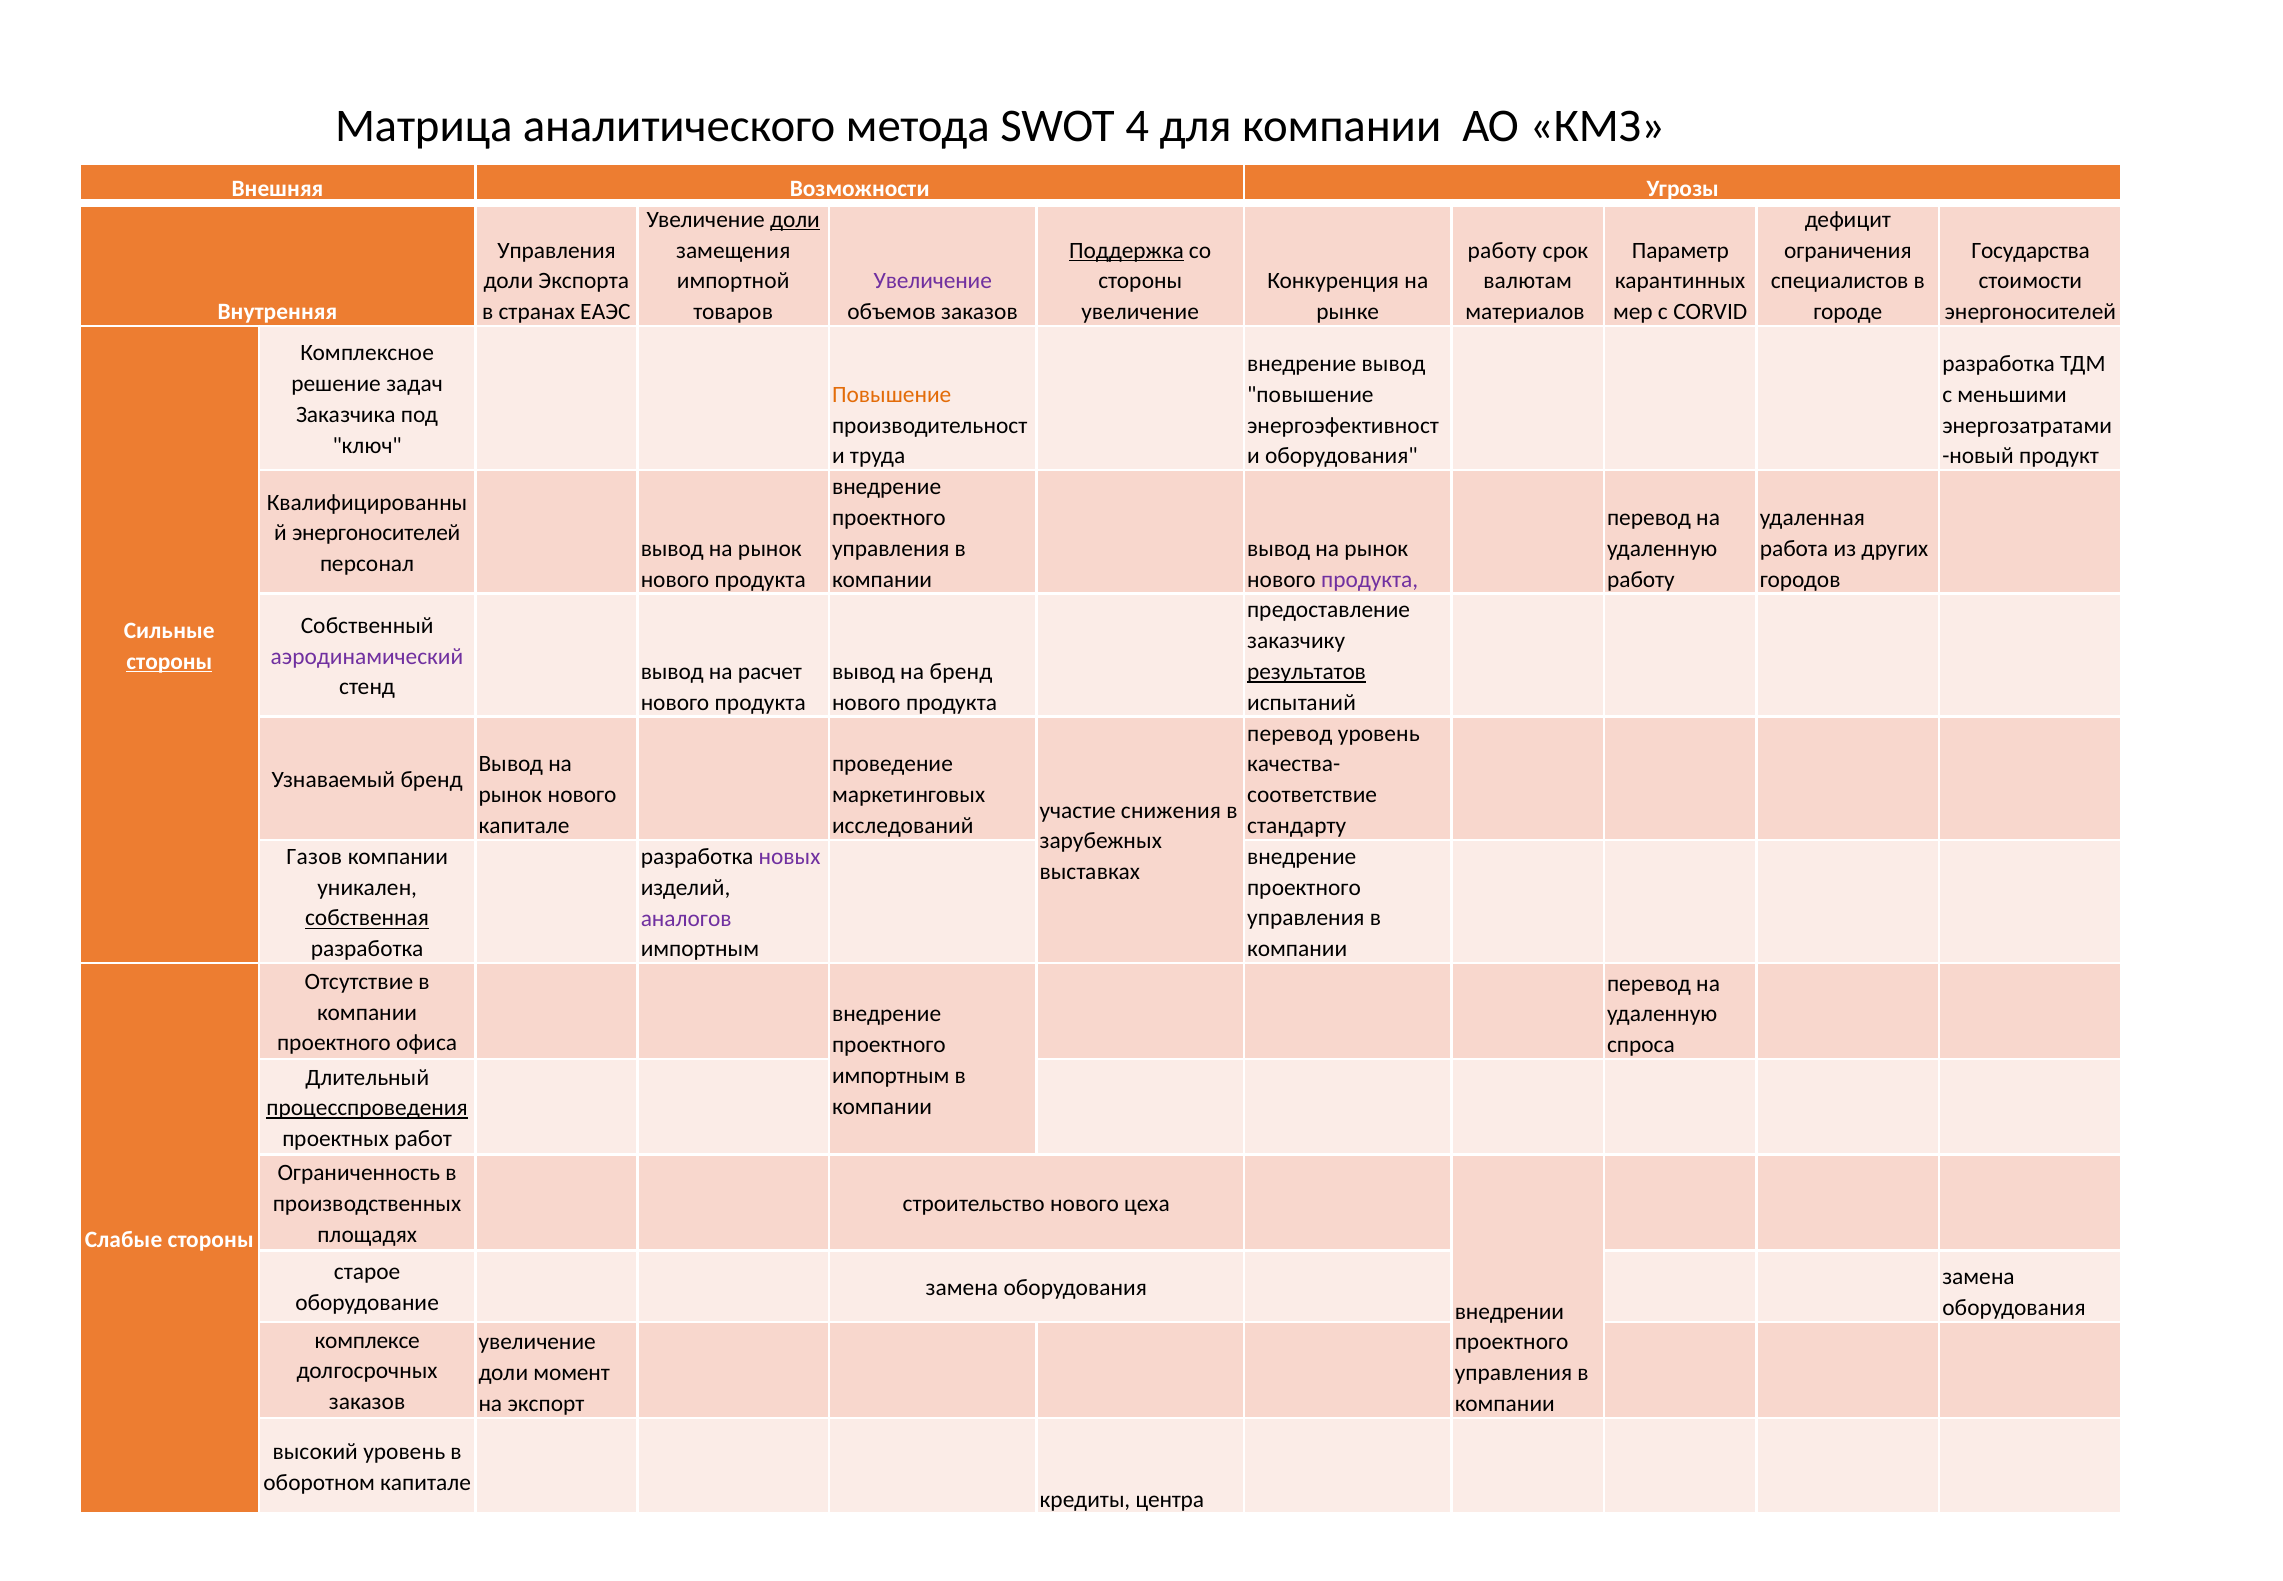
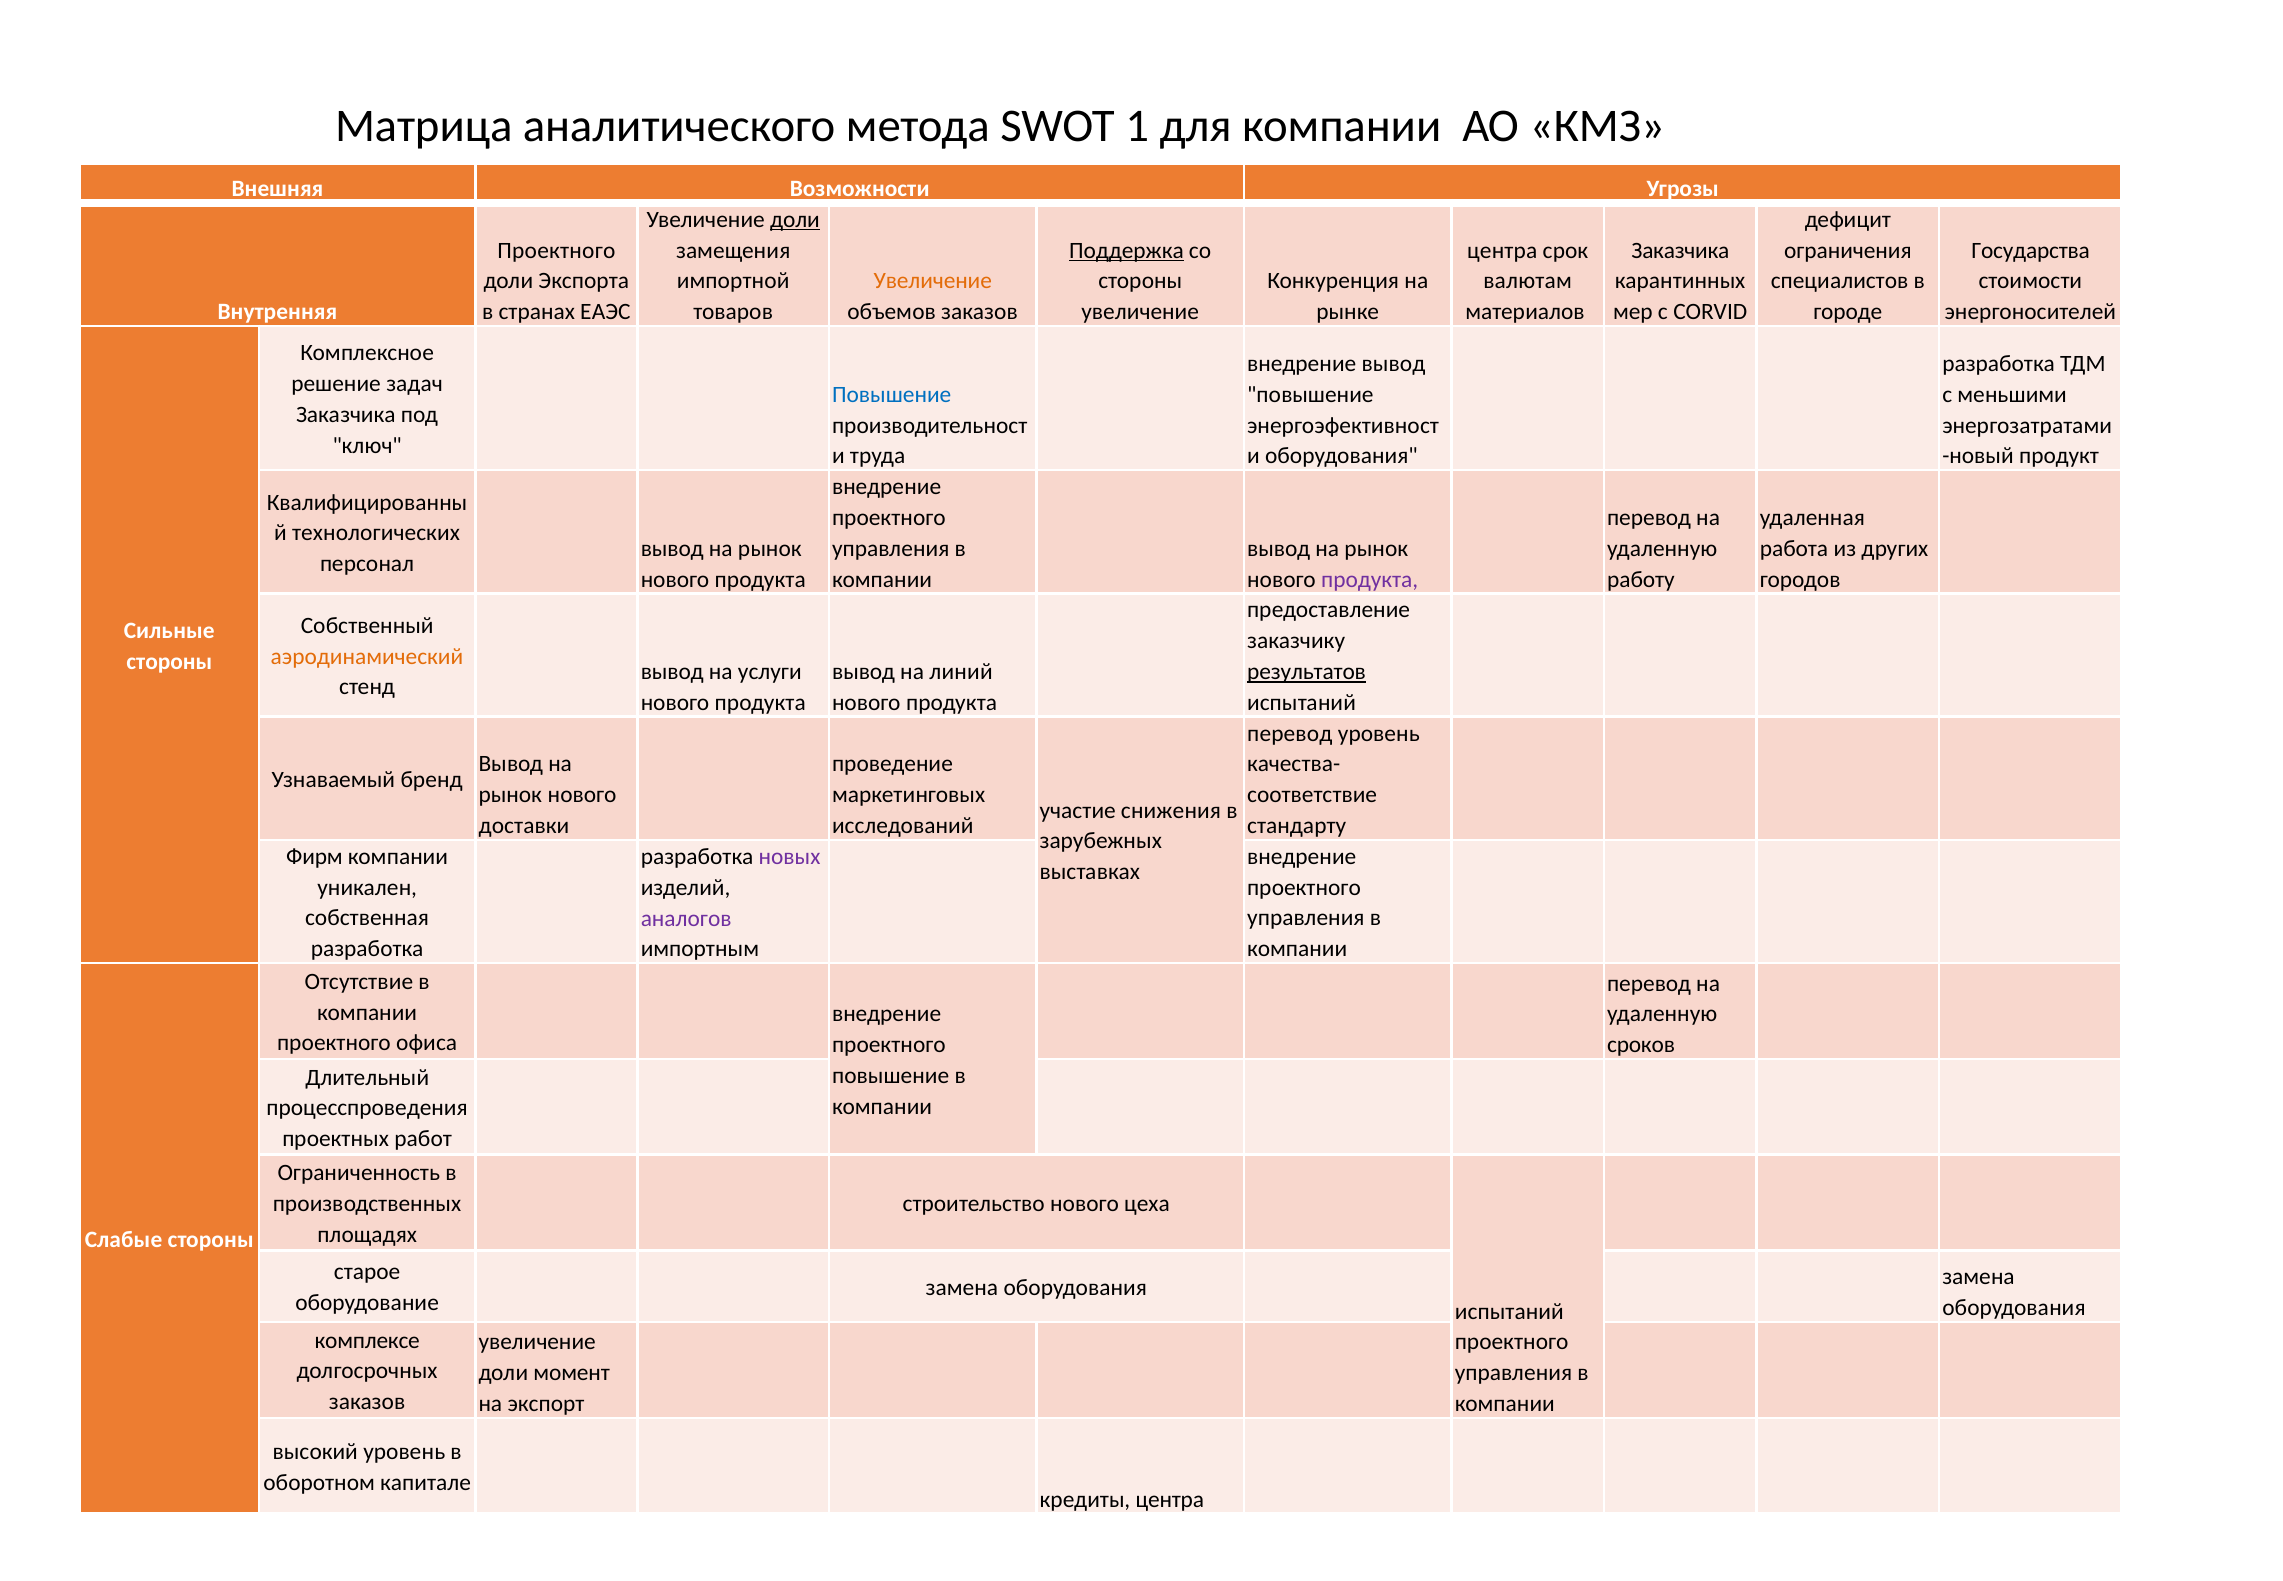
4: 4 -> 1 (1137, 126)
Управления: Управления -> Проектного (556, 250)
работу: работу -> центра (1502, 250)
Параметр: Параметр -> Заказчика (1680, 250)
Увеличение colour: purple -> orange (933, 281)
Повышение colour: orange -> blue (892, 394)
энергоносителей: энергоносителей -> технологических (376, 533)
аэродинамический colour: purple -> orange (367, 656)
стороны underline: present -> none (169, 661)
расчет: расчет -> услуги (770, 672)
на бренд: бренд -> линий (961, 672)
капитале: капитале -> доставки (524, 826)
Газов: Газов -> Фирм (314, 856)
собственная underline: present -> none (367, 918)
спроса: спроса -> сроков (1641, 1045)
импортным: импортным -> повышение (891, 1075)
процесспроведения underline: present -> none (367, 1108)
внедрении: внедрении -> испытаний (1509, 1311)
